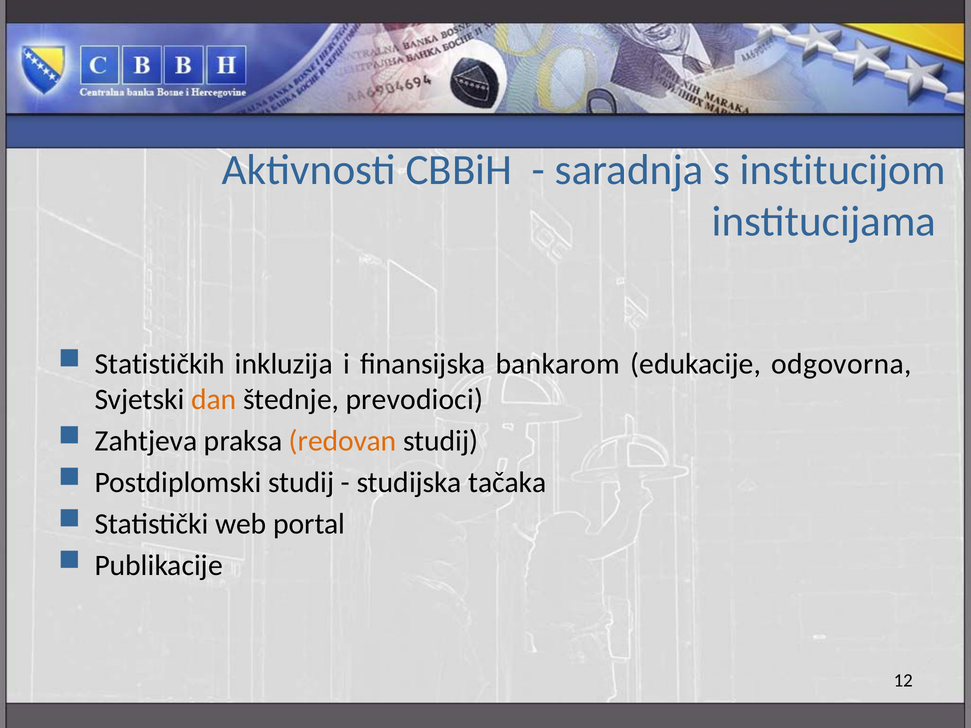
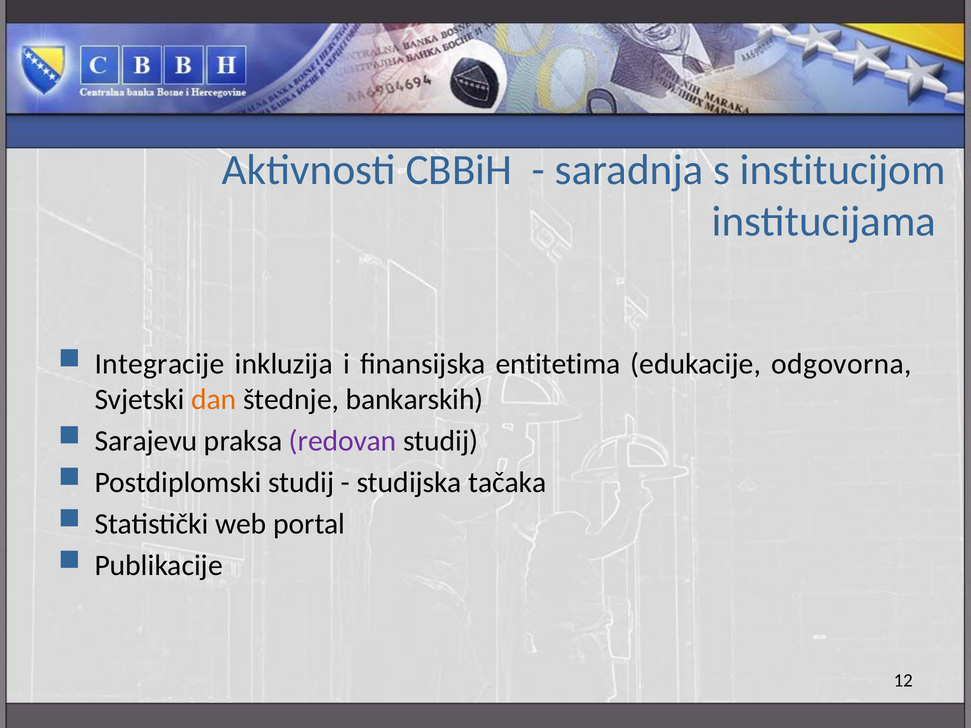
Statističkih: Statističkih -> Integracije (160, 364)
bankarom: bankarom -> entitetima (558, 364)
prevodioci: prevodioci -> bankarskih (415, 400)
Zahtjeva: Zahtjeva -> Sarajevu (146, 441)
redovan colour: orange -> purple (343, 441)
